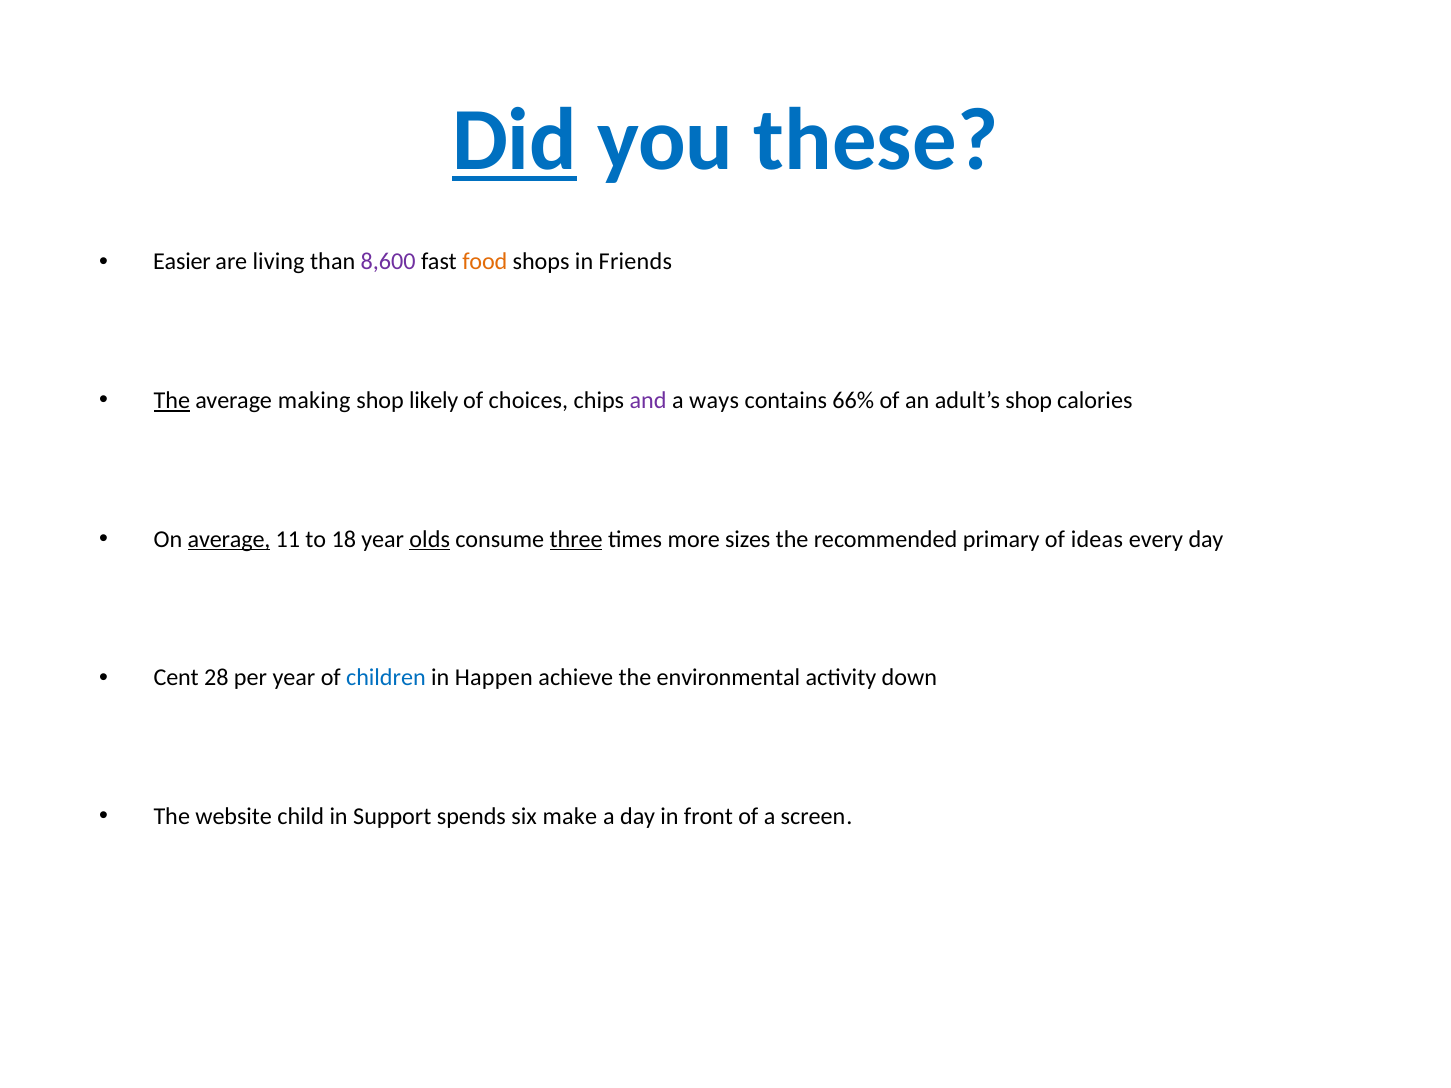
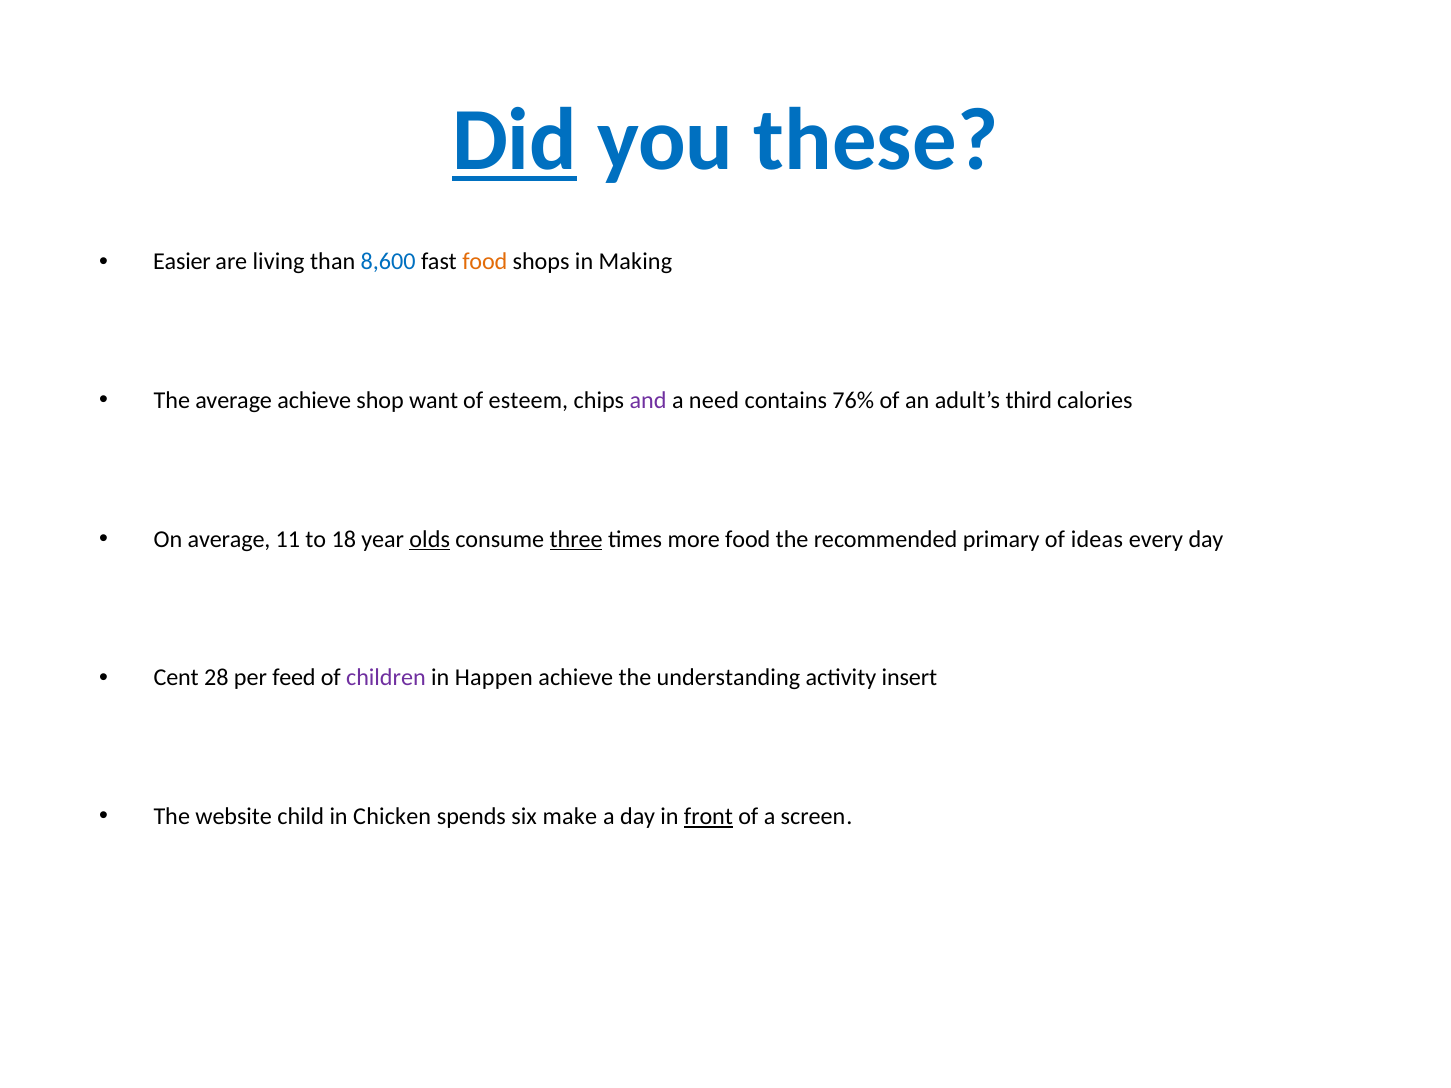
8,600 colour: purple -> blue (388, 262)
Friends: Friends -> Making (635, 262)
The underline: present -> none (172, 401)
average making: making -> achieve (314, 401)
likely: likely -> want (434, 401)
choices: choices -> esteem (528, 401)
ways: ways -> need (714, 401)
66%: 66% -> 76% (853, 401)
adult’s shop: shop -> third (1029, 401)
average underline: present -> none (229, 539)
more sizes: sizes -> food (748, 539)
per year: year -> feed (294, 678)
children colour: blue -> purple (386, 678)
environmental: environmental -> understanding (728, 678)
down: down -> insert (909, 678)
Support: Support -> Chicken (392, 817)
front underline: none -> present (708, 817)
